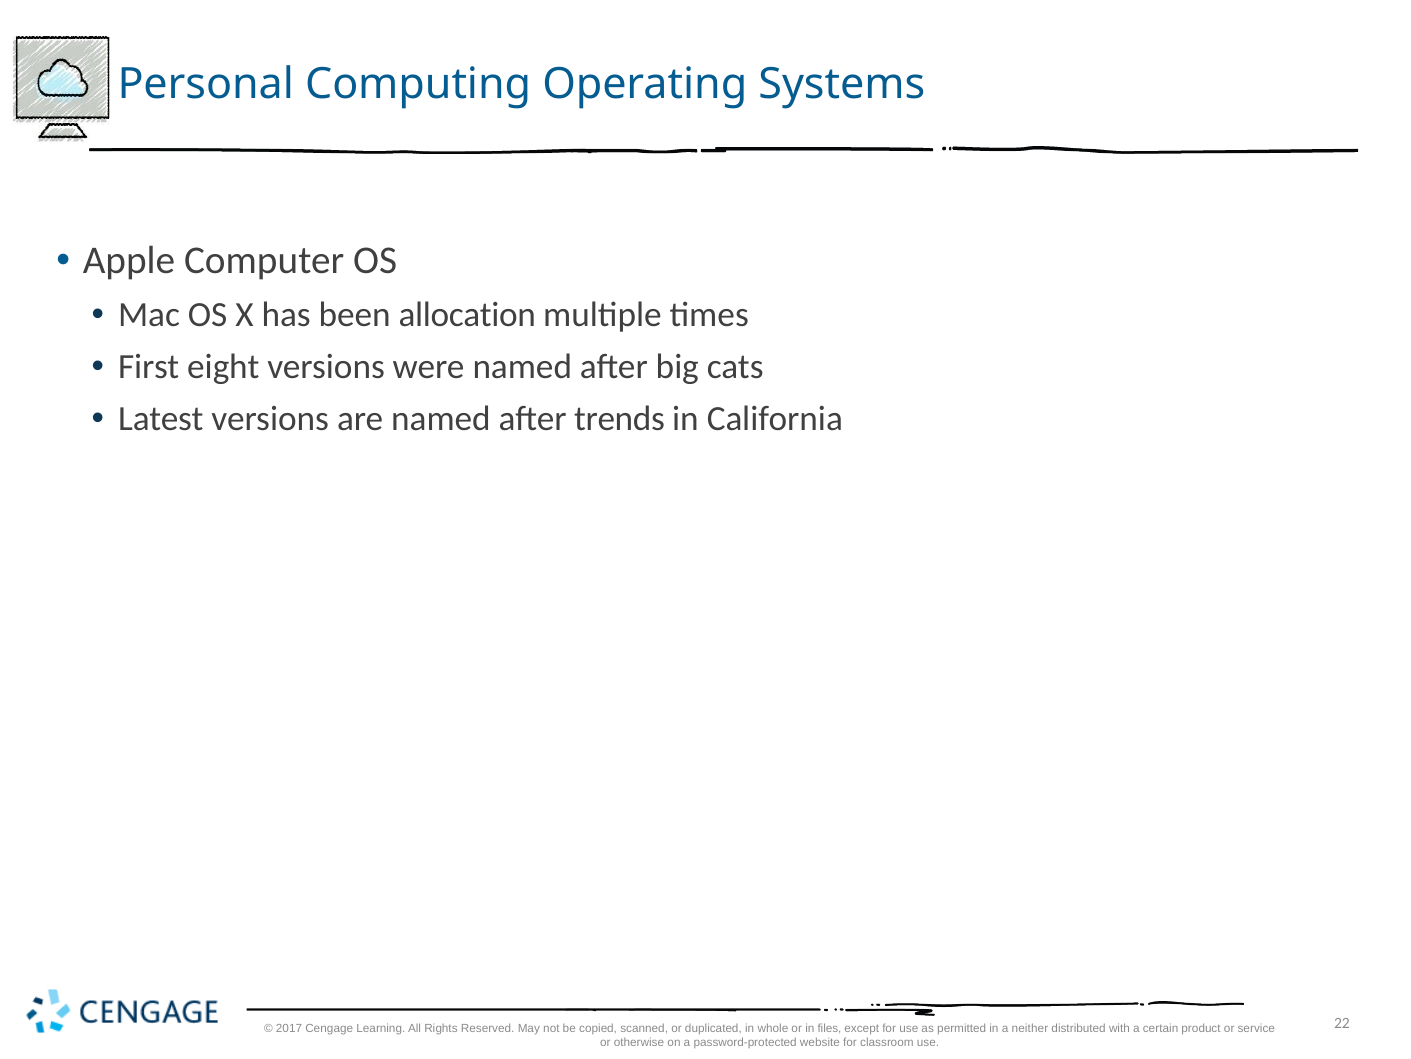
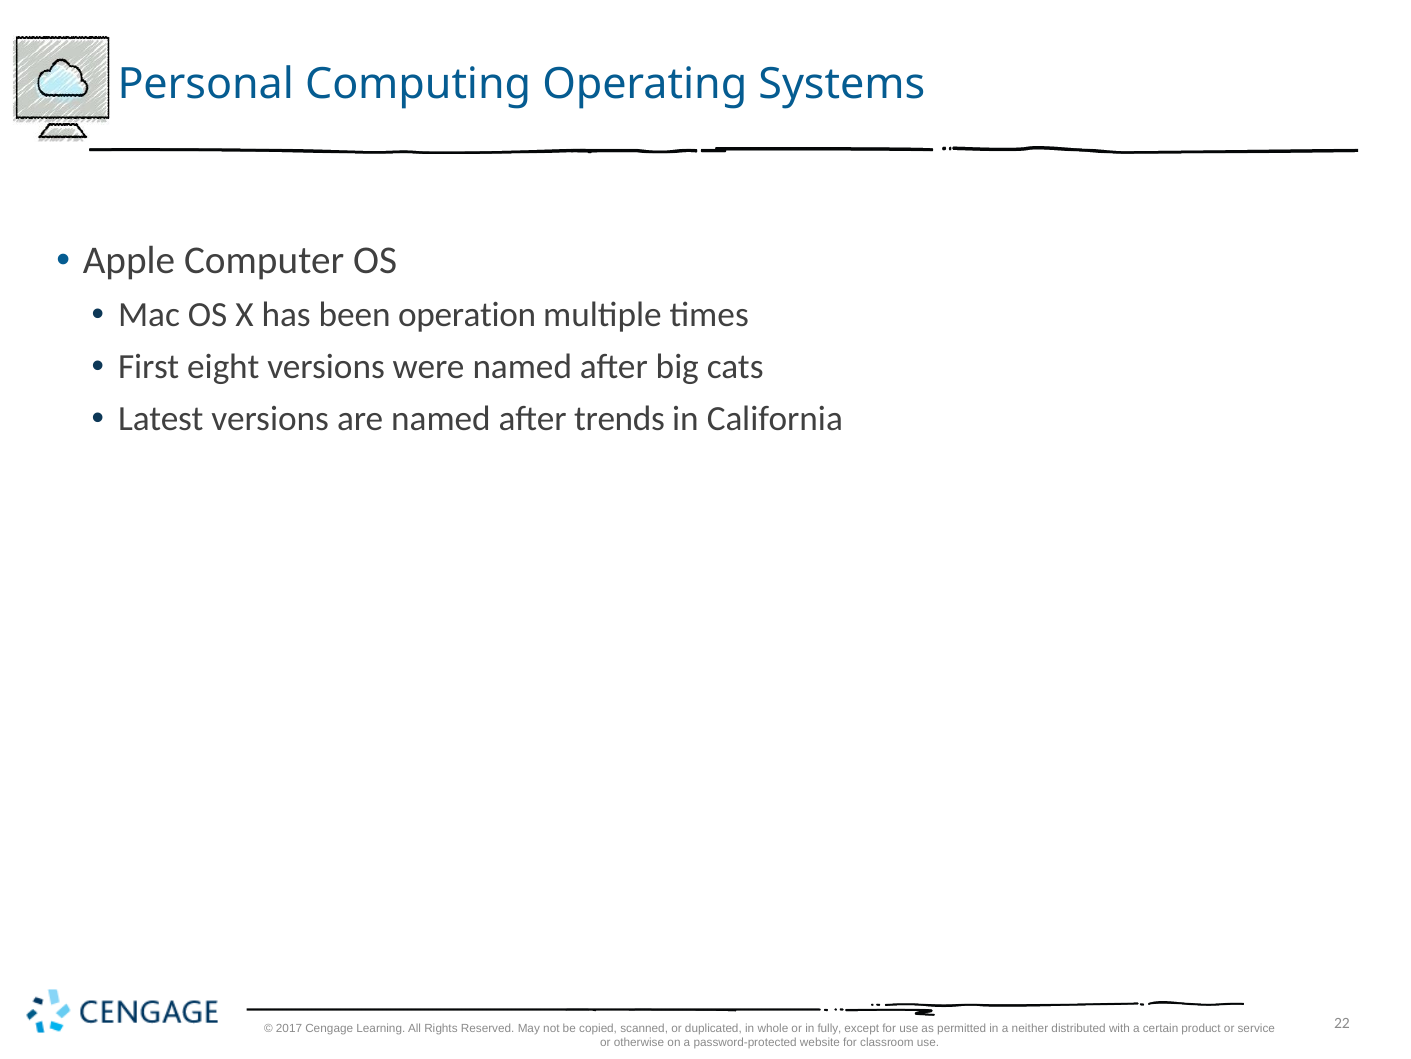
allocation: allocation -> operation (467, 314)
files: files -> fully (829, 1028)
